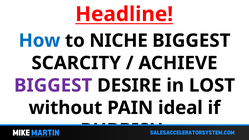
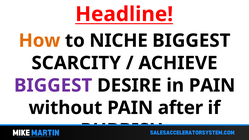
How colour: blue -> orange (39, 41)
in LOST: LOST -> PAIN (212, 85)
ideal: ideal -> after (180, 108)
